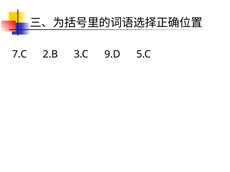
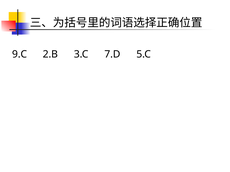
7.C: 7.C -> 9.C (20, 54)
9.D: 9.D -> 7.D (112, 54)
